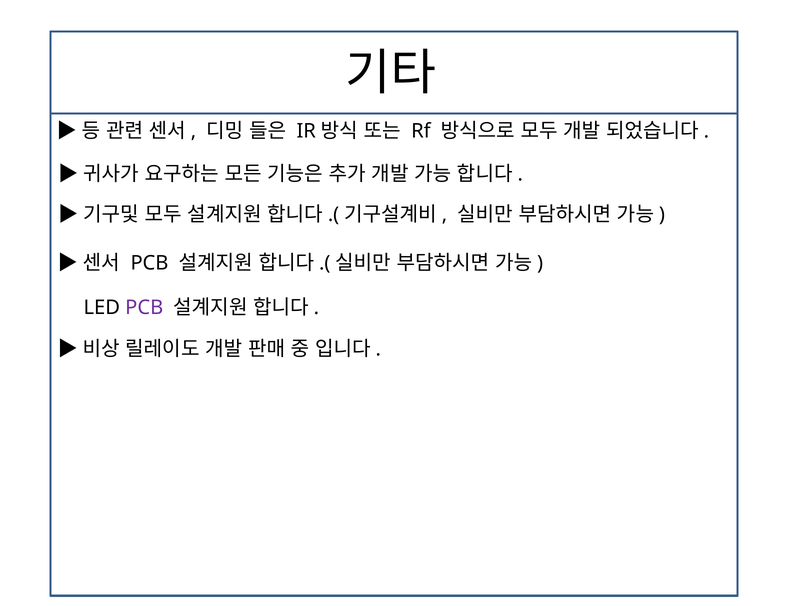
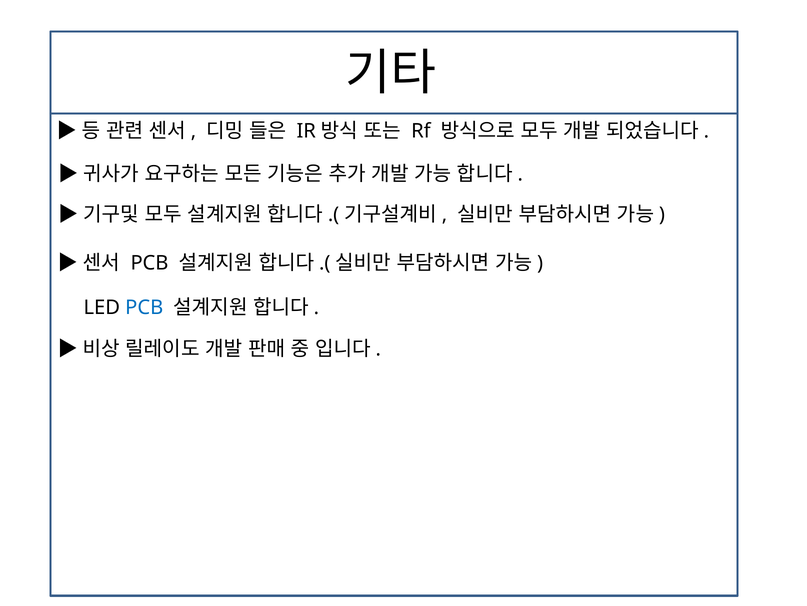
PCB colour: purple -> blue (144, 307)
